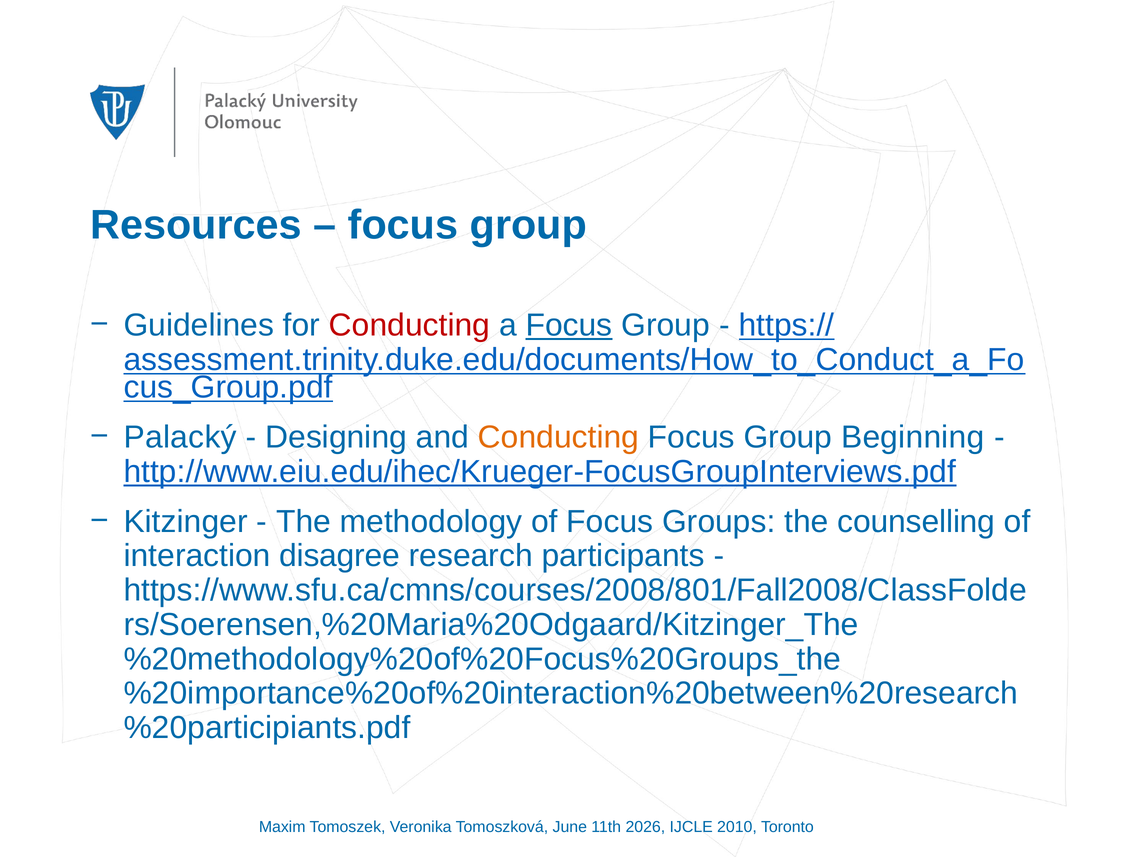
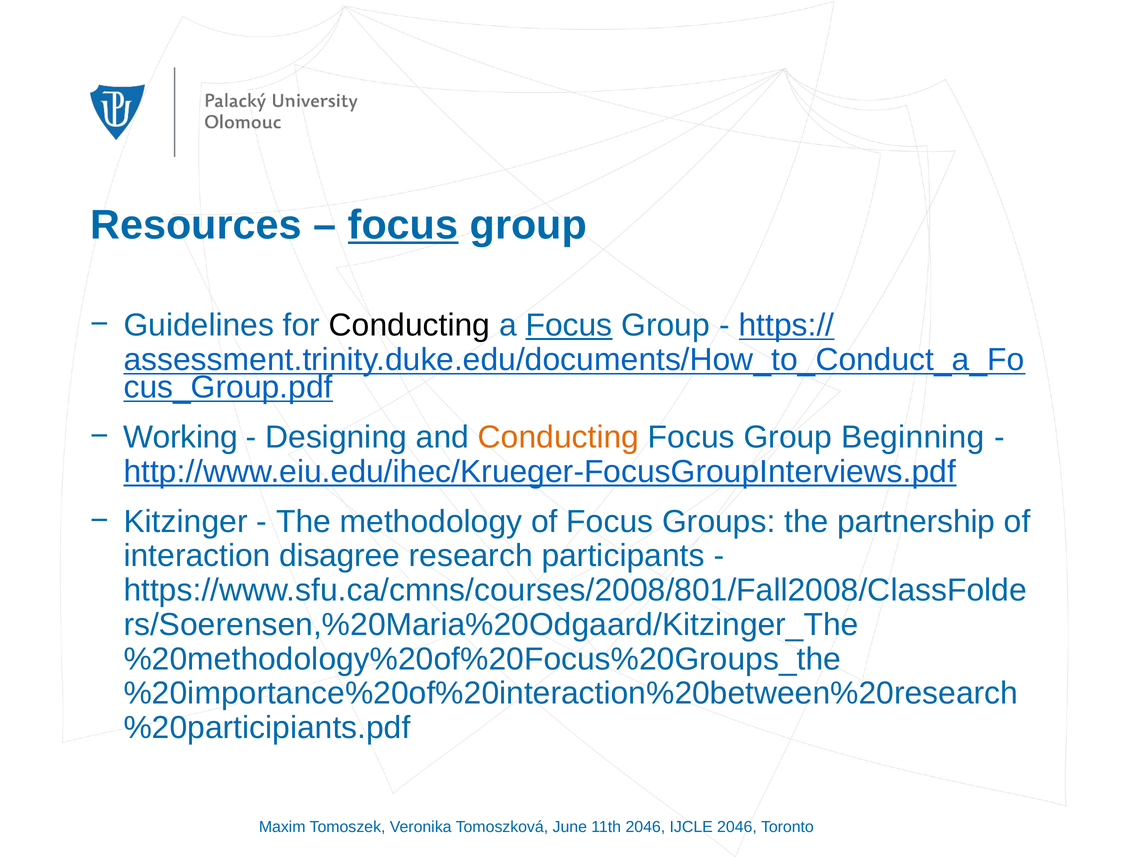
focus underline: none -> present (403, 225)
Conducting colour: red -> black (410, 325)
Palacký: Palacký -> Working (180, 437)
counselling: counselling -> partnership (916, 522)
11th 2026: 2026 -> 2046 (645, 827)
IJCLE 2010: 2010 -> 2046 (737, 827)
